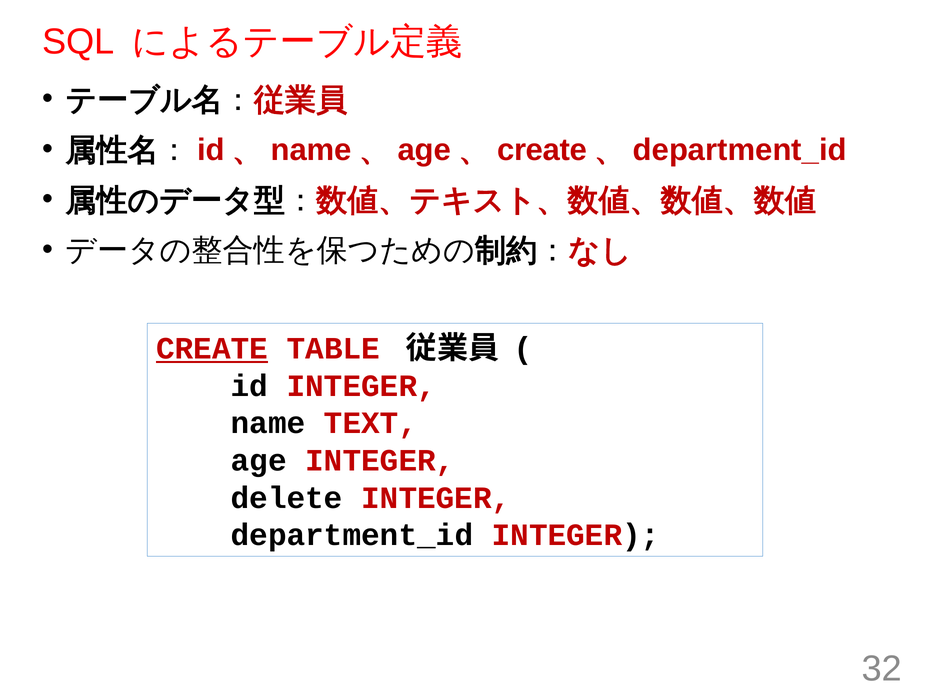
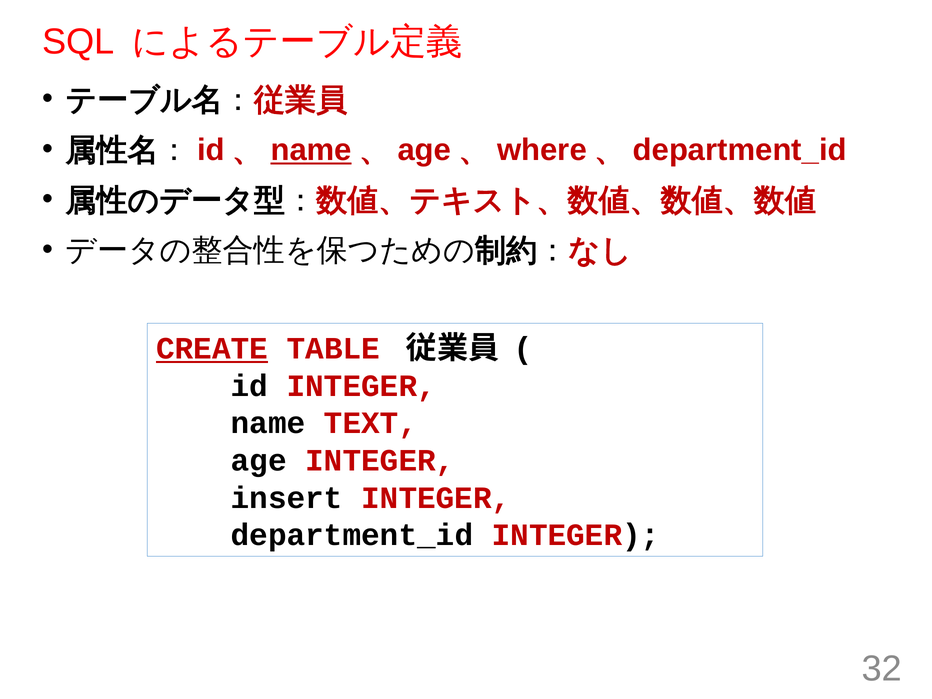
name underline: none -> present (311, 150)
create: create -> where (542, 150)
delete: delete -> insert (287, 498)
